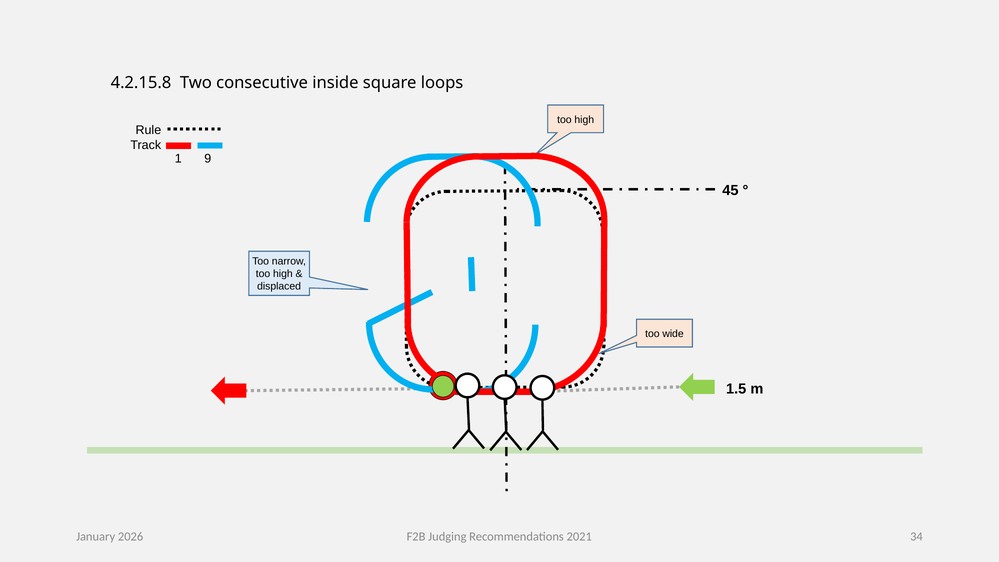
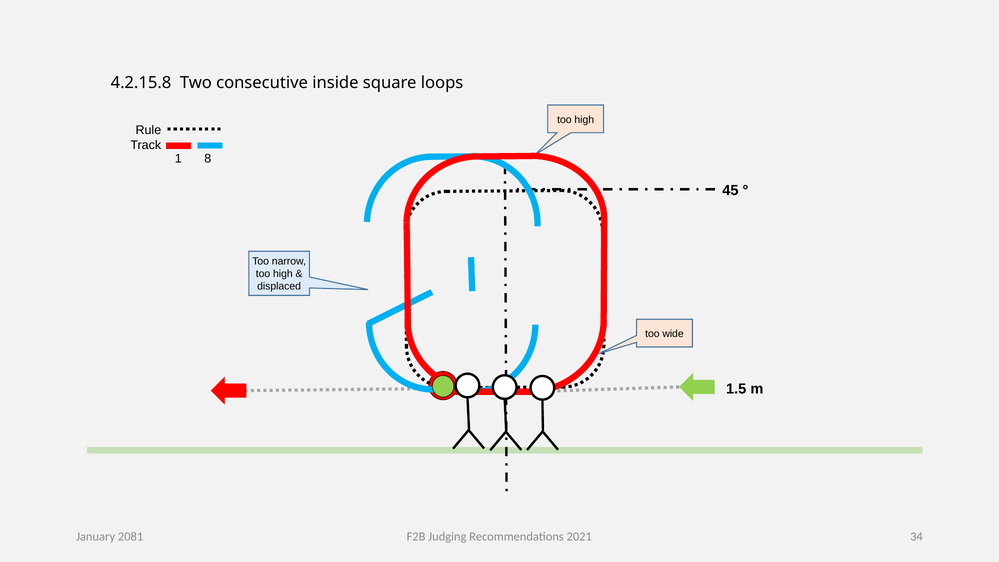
9: 9 -> 8 (208, 158)
2026: 2026 -> 2081 (131, 537)
